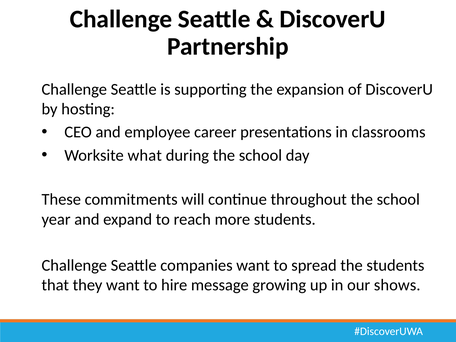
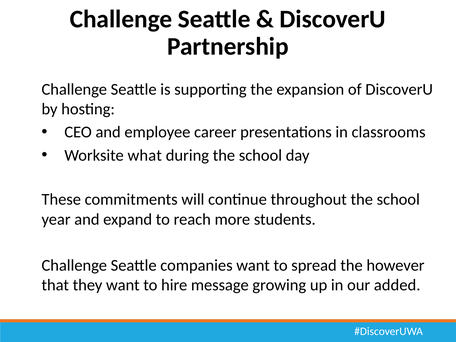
the students: students -> however (395, 265)
shows: shows -> added (397, 285)
